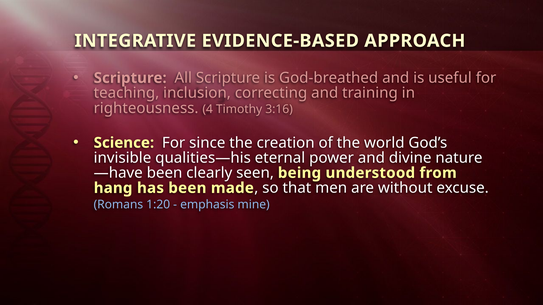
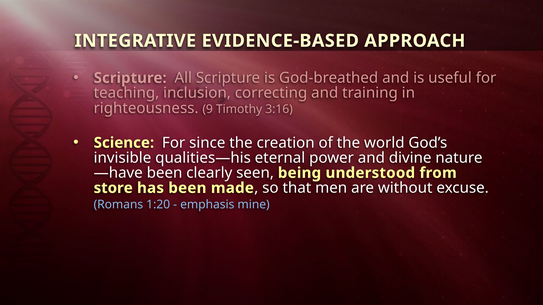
4: 4 -> 9 (208, 109)
hang: hang -> store (113, 188)
